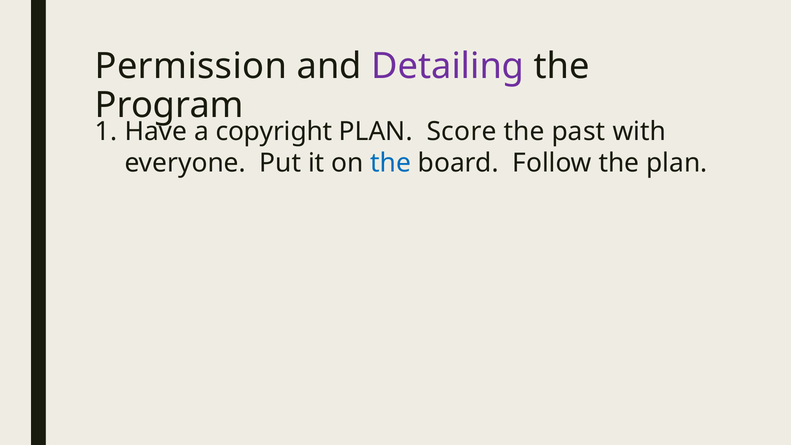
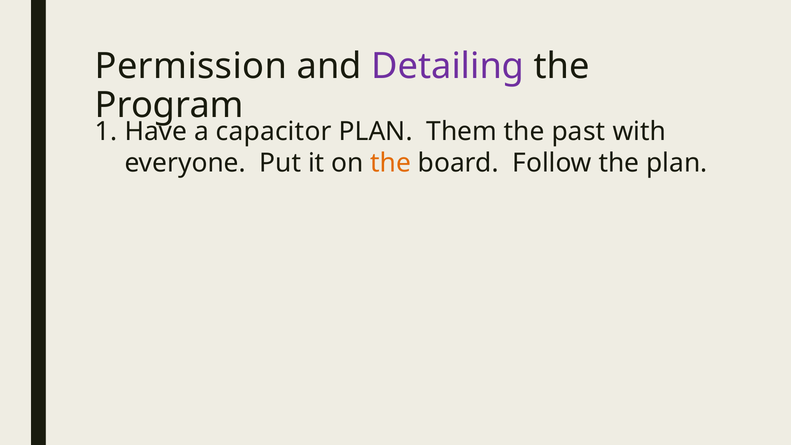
copyright: copyright -> capacitor (274, 131)
Score: Score -> Them (462, 131)
the colour: blue -> orange (391, 163)
